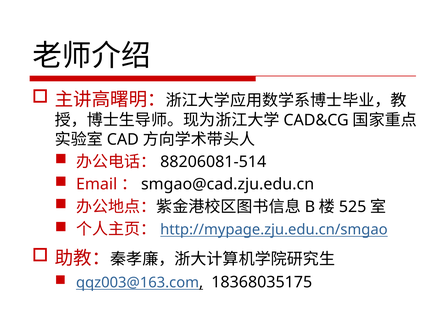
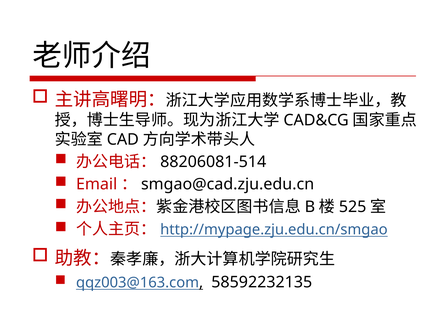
18368035175: 18368035175 -> 58592232135 (262, 282)
